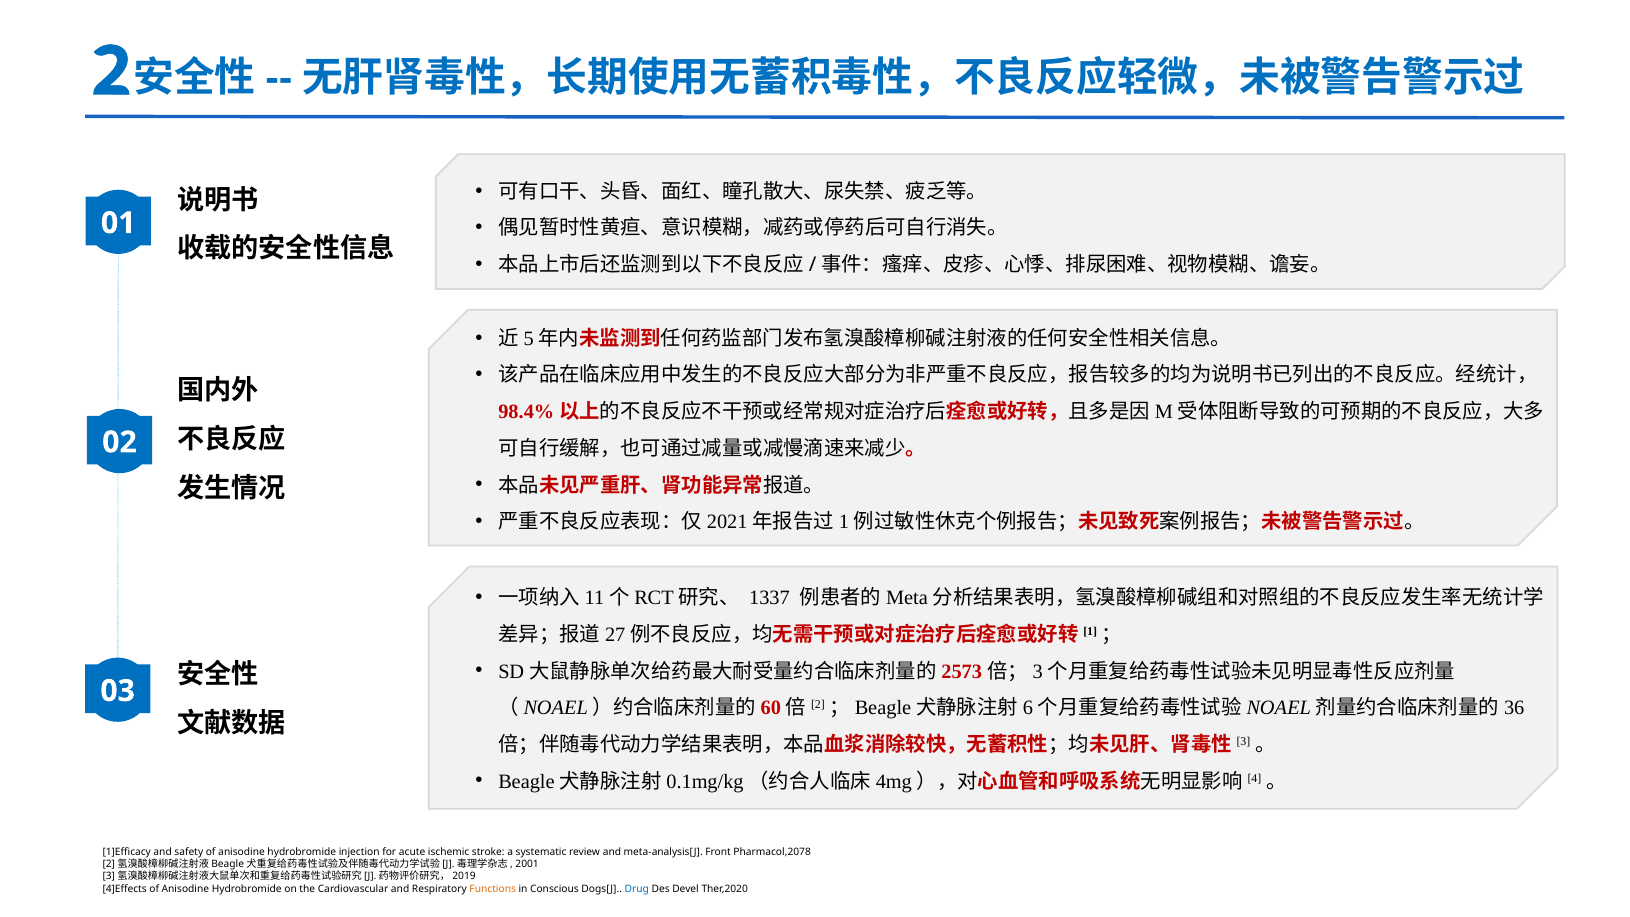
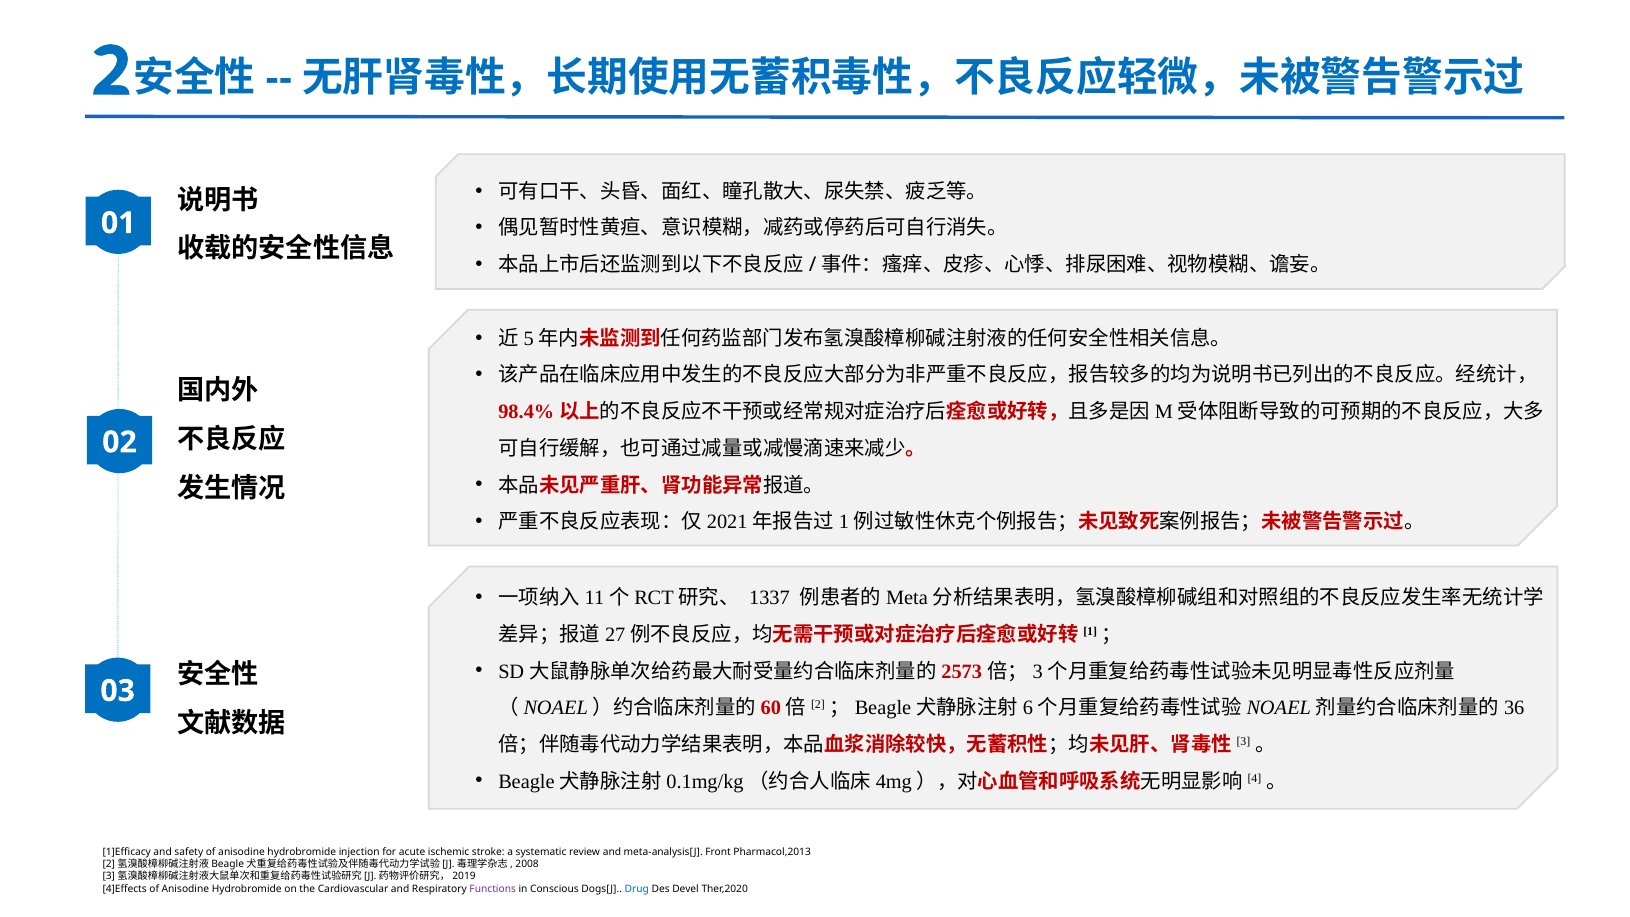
Pharmacol,2078: Pharmacol,2078 -> Pharmacol,2013 (772, 852)
2001: 2001 -> 2008 (527, 864)
Functions colour: orange -> purple (493, 889)
